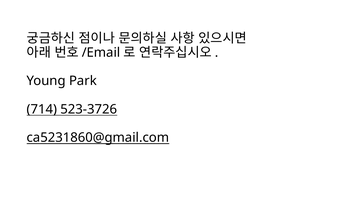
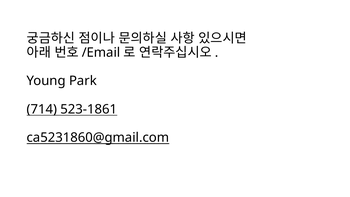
523-3726: 523-3726 -> 523-1861 (89, 109)
